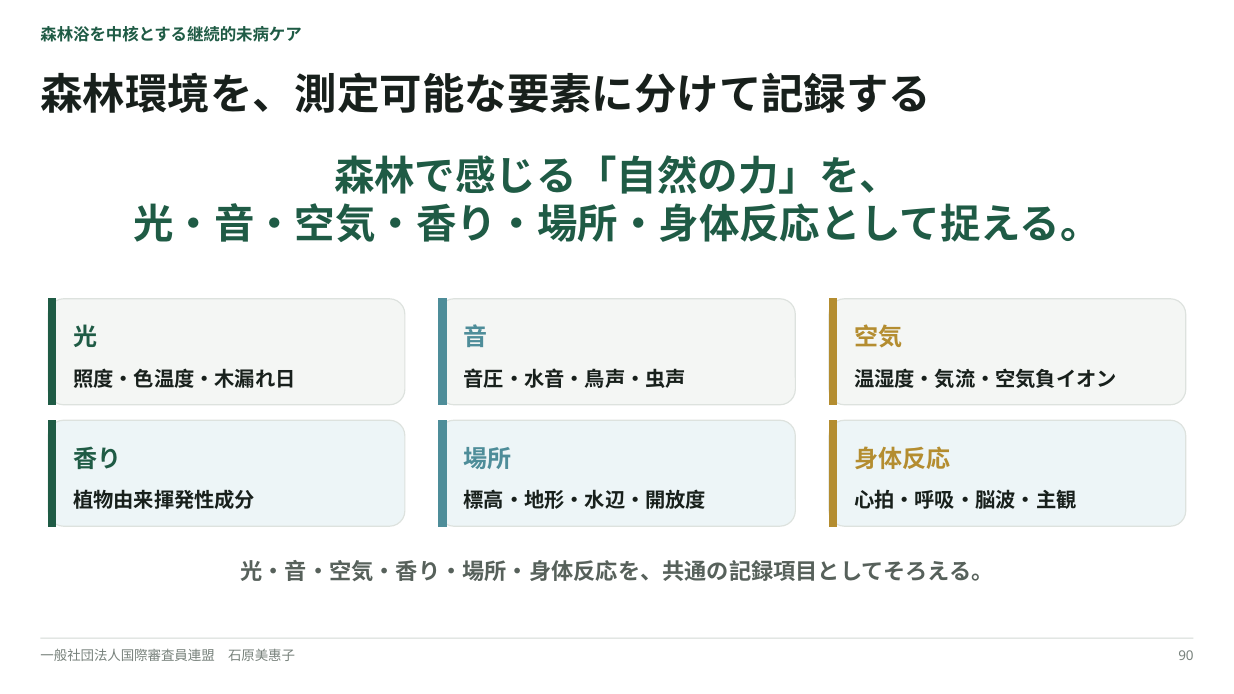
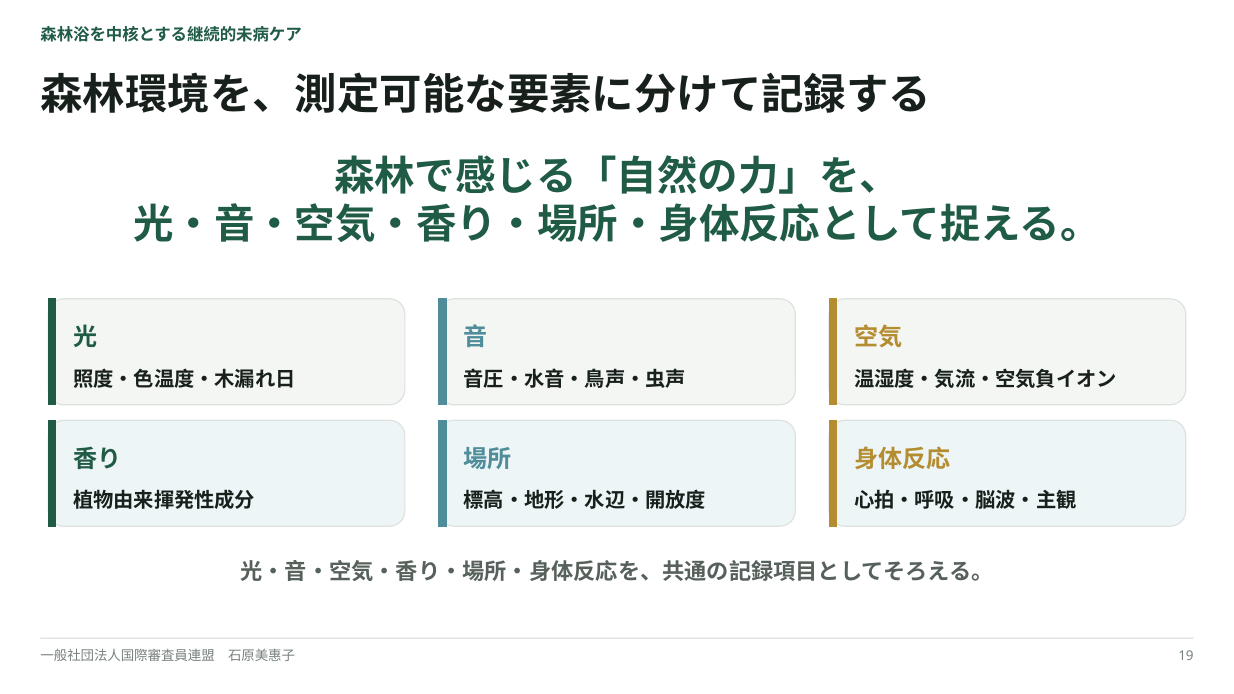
90: 90 -> 19 (1186, 656)
